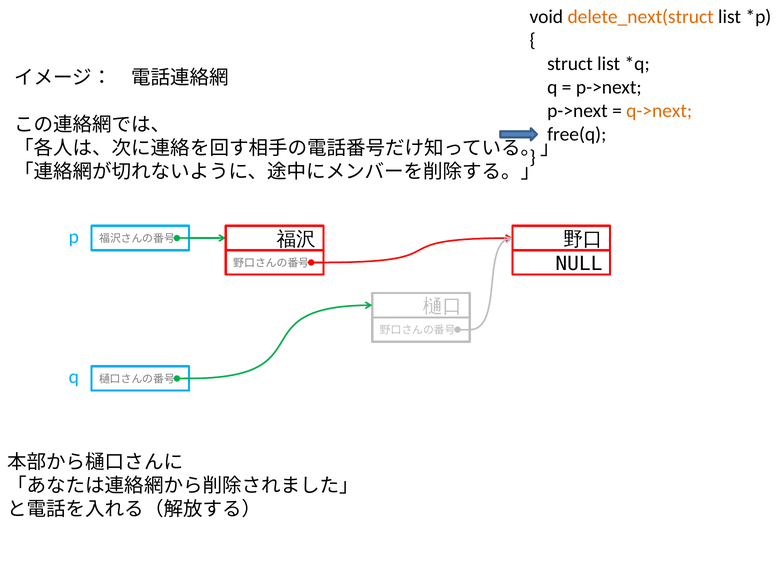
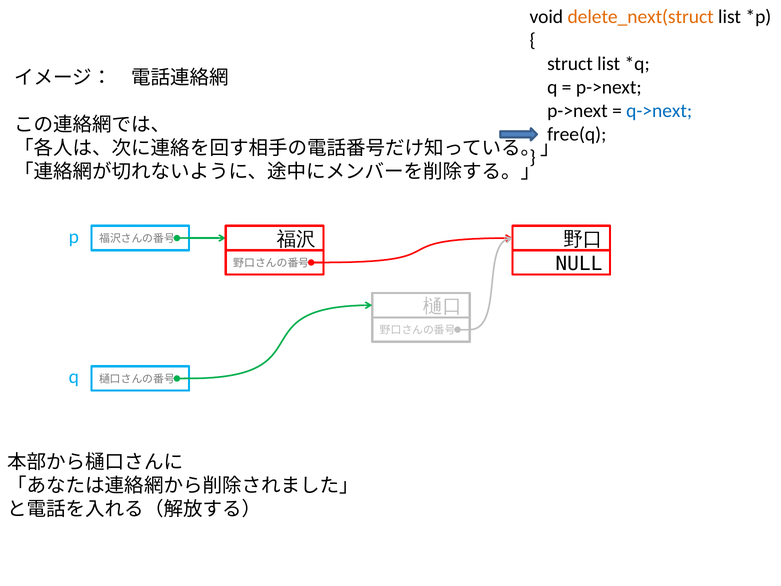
q->next colour: orange -> blue (659, 111)
